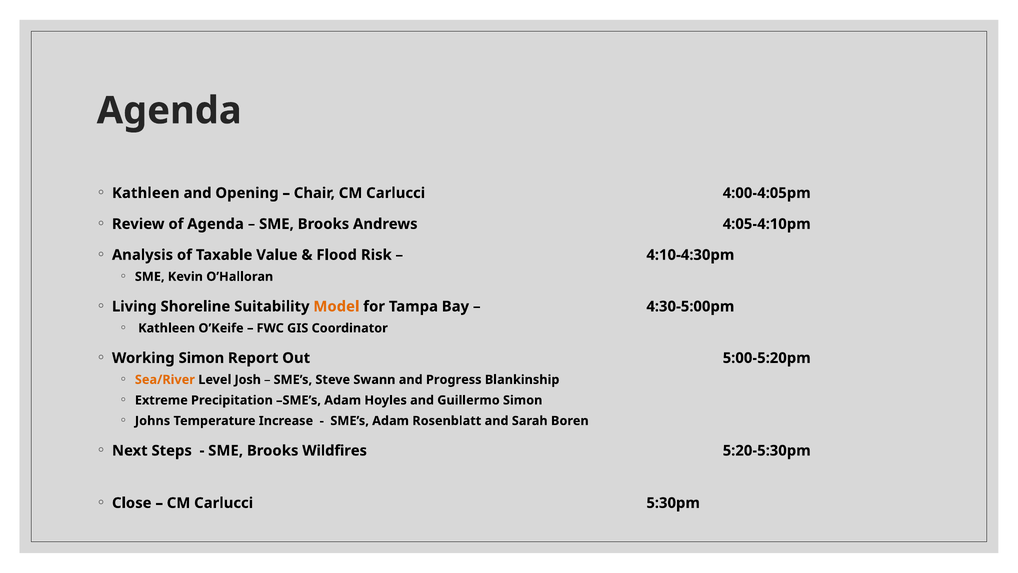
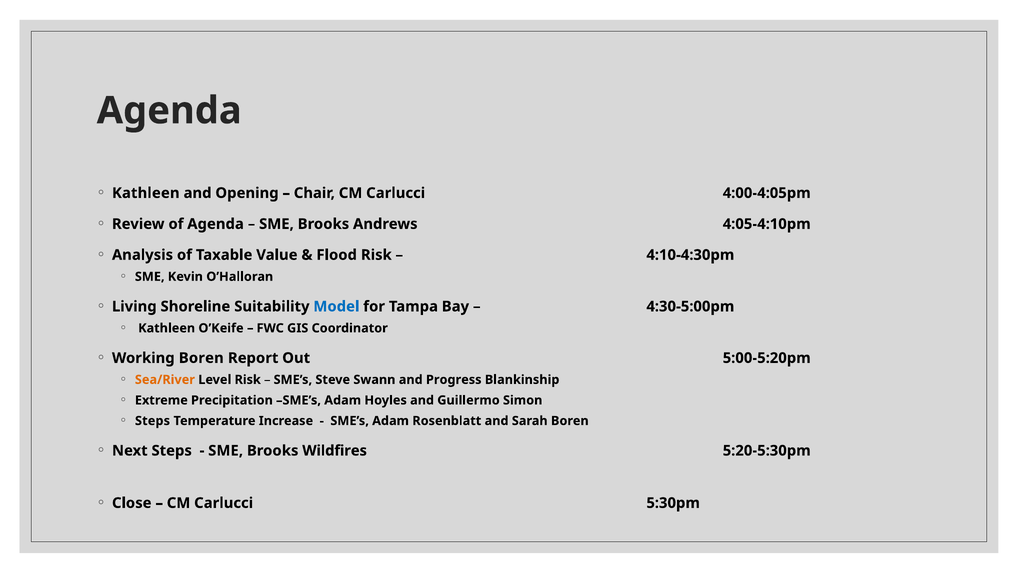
Model colour: orange -> blue (336, 306)
Working Simon: Simon -> Boren (201, 358)
Level Josh: Josh -> Risk (248, 379)
Johns: Johns -> Steps (152, 421)
